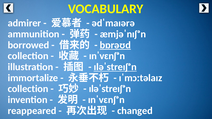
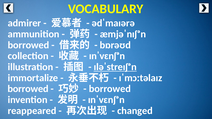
bɒrəʊd underline: present -> none (115, 45)
collection: collection -> borrowed (28, 89)
ɪləˈstreɪʃᵊn: ɪləˈstreɪʃᵊn -> borrowed (110, 89)
